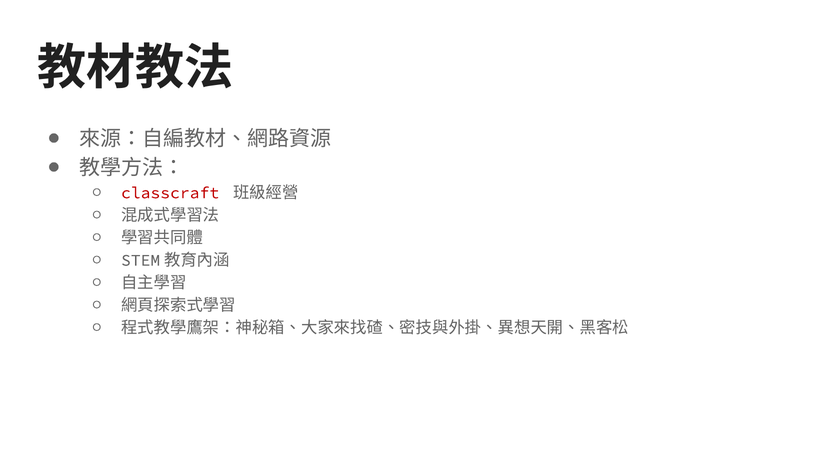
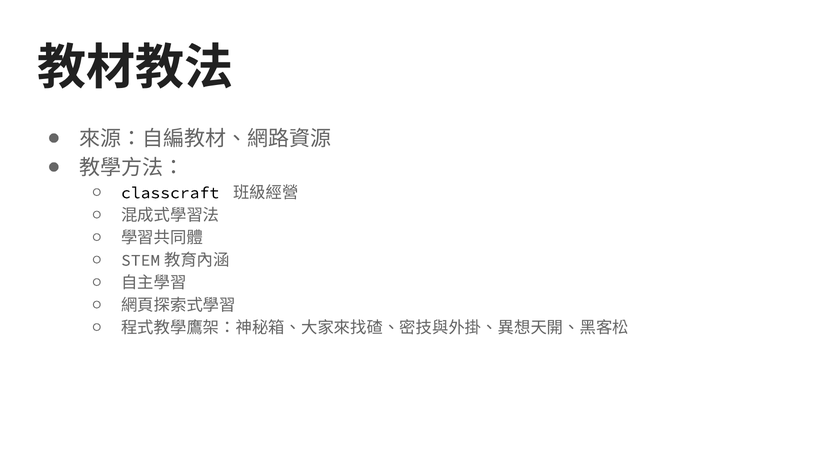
classcraft colour: red -> black (170, 193)
